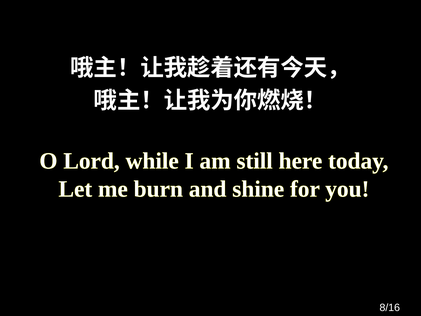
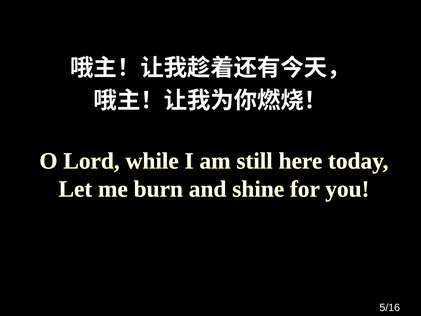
8/16: 8/16 -> 5/16 (390, 307)
